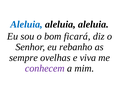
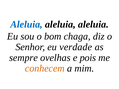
ficará: ficará -> chaga (77, 36)
rebanho: rebanho -> verdade (76, 47)
viva: viva -> pois (88, 58)
conhecem colour: purple -> orange (45, 69)
